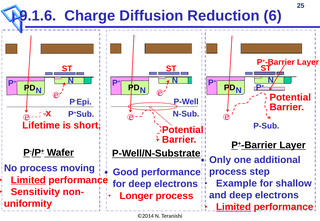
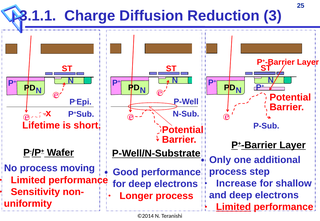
9.1.6: 9.1.6 -> 3.1.1 (38, 16)
6: 6 -> 3 (273, 16)
Limited underline: present -> none (28, 180)
Example: Example -> Increase (236, 184)
